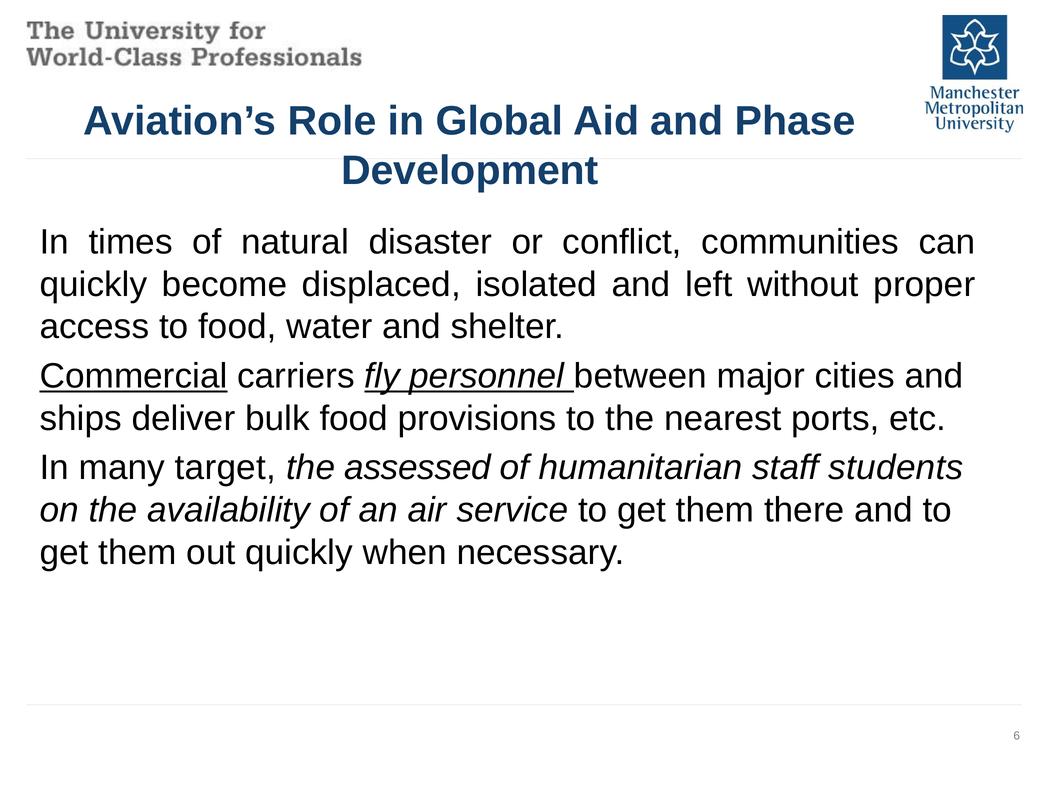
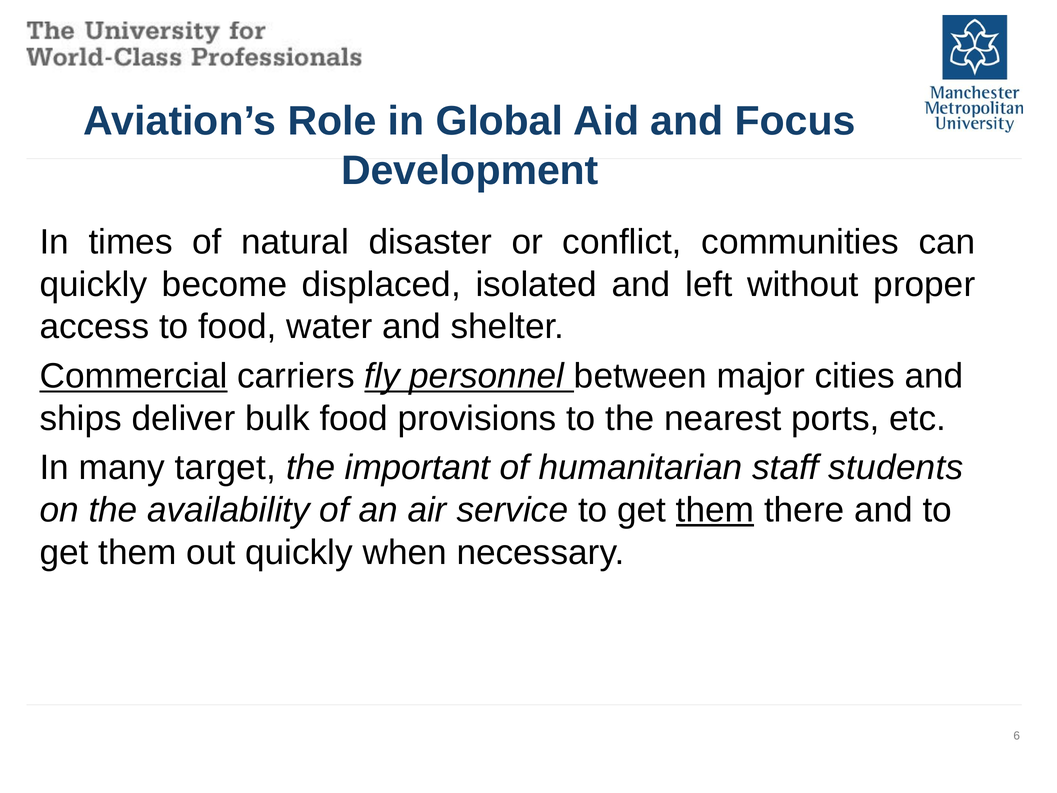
Phase: Phase -> Focus (795, 121)
assessed: assessed -> important (418, 468)
them underline: none -> present (715, 510)
